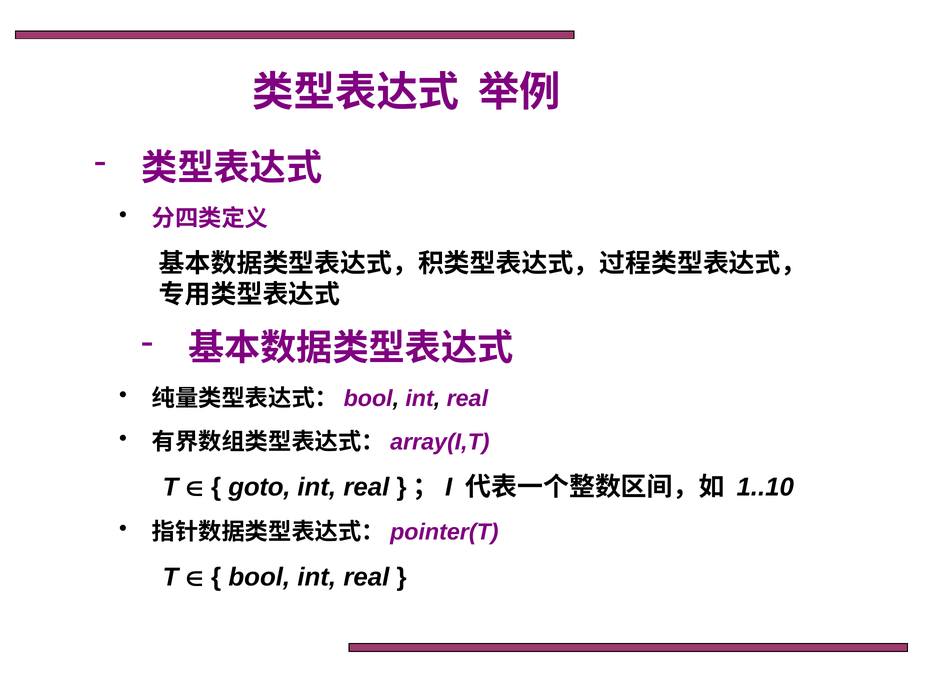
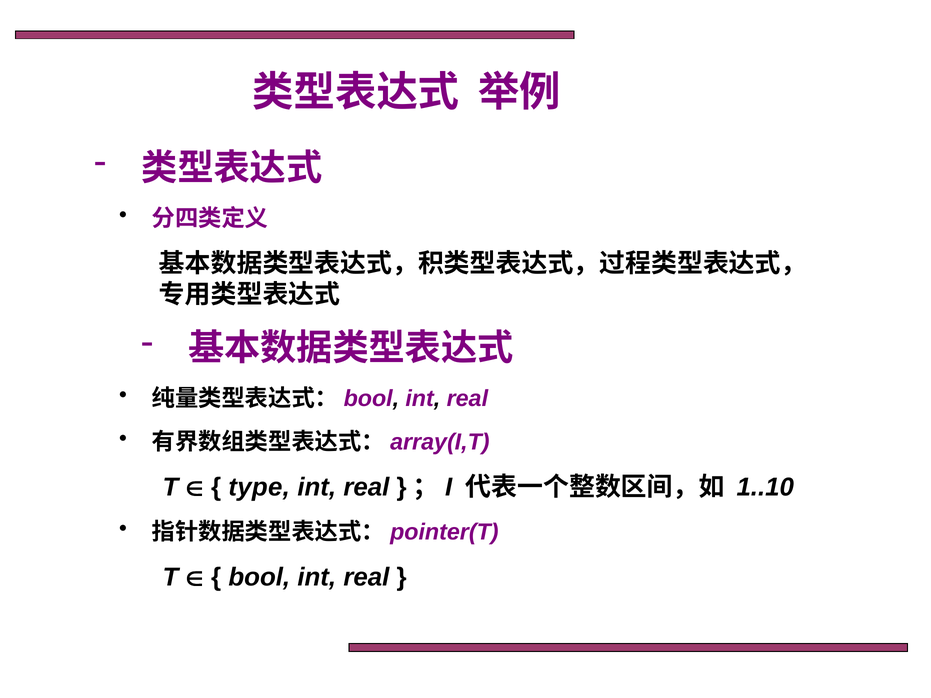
goto: goto -> type (259, 488)
